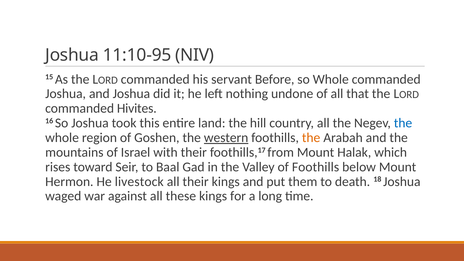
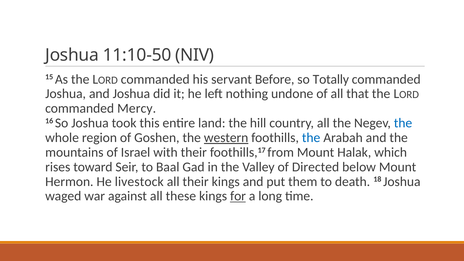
11:10-95: 11:10-95 -> 11:10-50 (137, 55)
so Whole: Whole -> Totally (331, 79)
Hivites: Hivites -> Mercy (137, 108)
the colour: orange -> blue (311, 138)
of Foothills: Foothills -> Directed (316, 167)
for underline: none -> present (238, 196)
